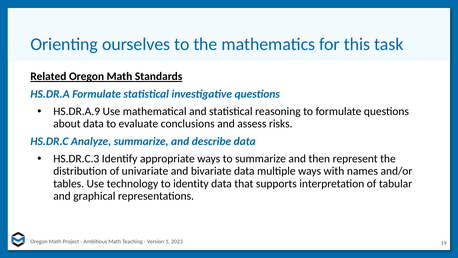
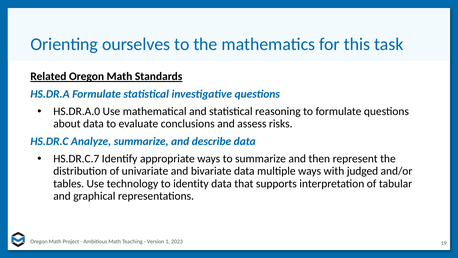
HS.DR.A.9: HS.DR.A.9 -> HS.DR.A.0 (77, 111)
HS.DR.C.3: HS.DR.C.3 -> HS.DR.C.7 (76, 159)
names: names -> judged (362, 171)
